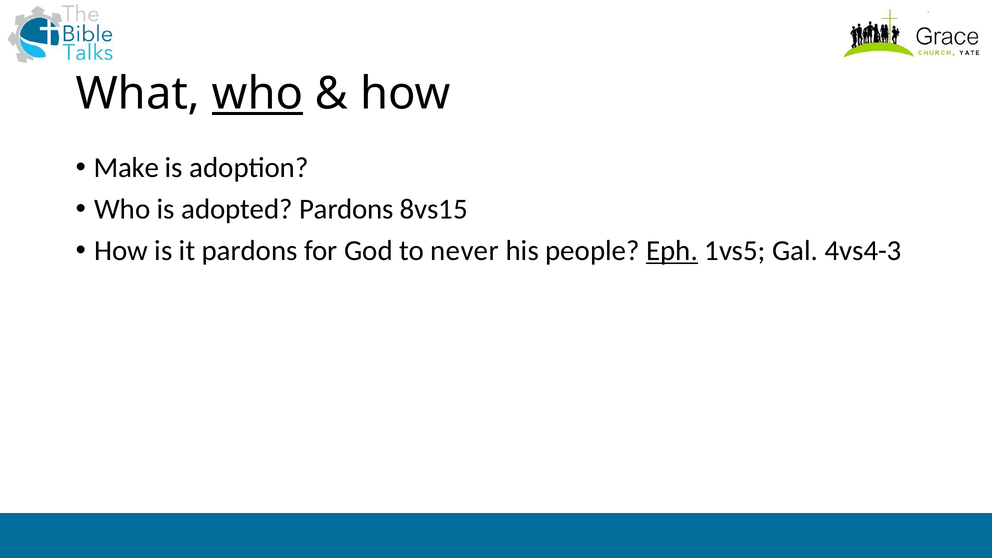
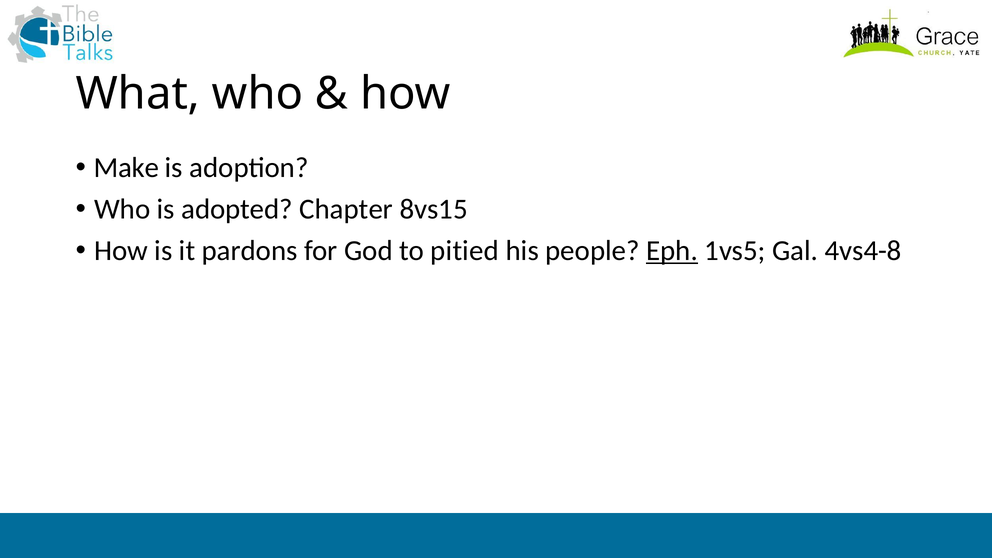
who underline: present -> none (257, 94)
adopted Pardons: Pardons -> Chapter (346, 209)
never: never -> pitied (465, 251)
4vs4-3: 4vs4-3 -> 4vs4-8 (863, 251)
